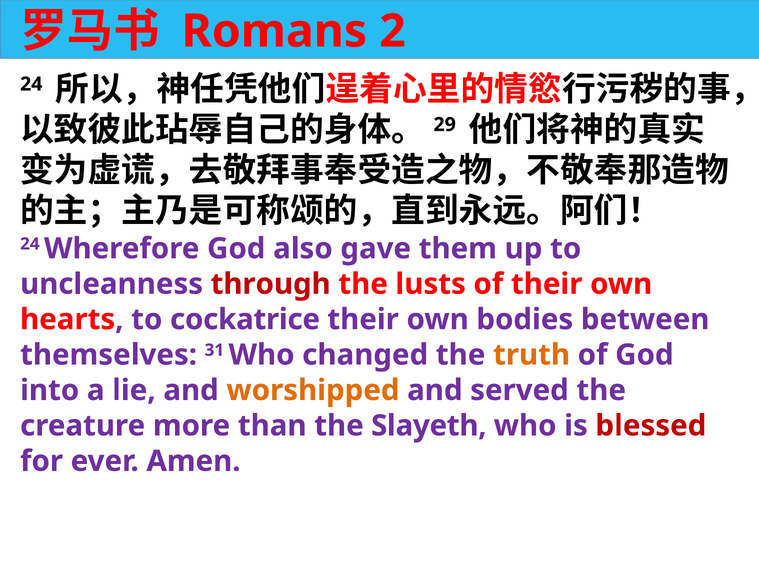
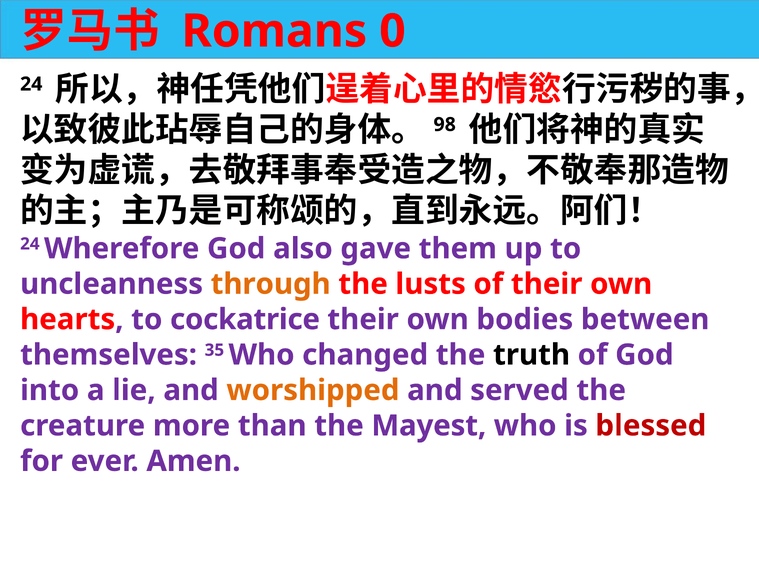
2: 2 -> 0 (392, 31)
29: 29 -> 98 (445, 125)
through colour: red -> orange (271, 284)
31: 31 -> 35 (214, 350)
truth colour: orange -> black (532, 355)
Slayeth: Slayeth -> Mayest (429, 426)
